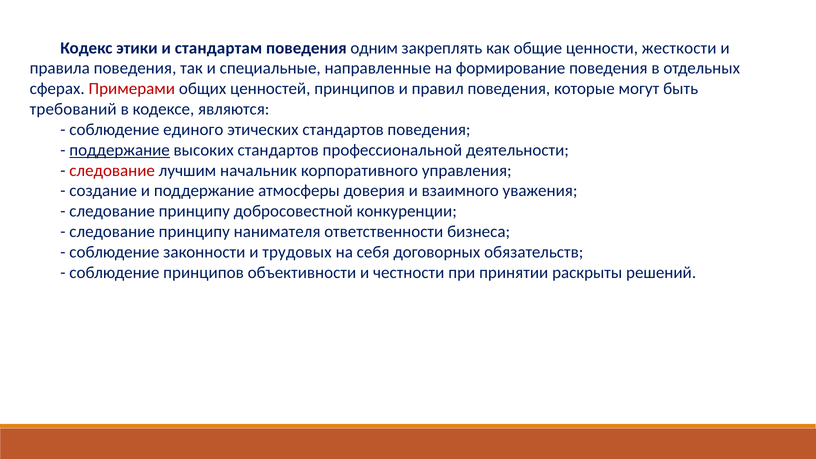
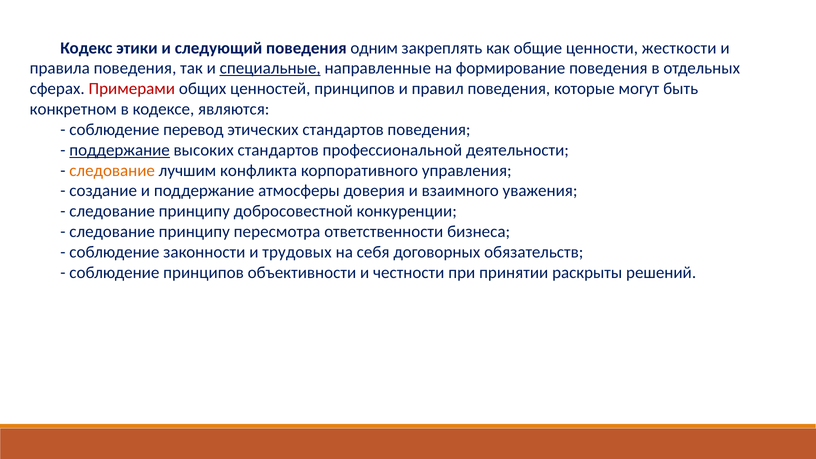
стандартам: стандартам -> следующий (219, 48)
специальные underline: none -> present (270, 68)
требований: требований -> конкретном (73, 109)
единого: единого -> перевод (193, 130)
следование colour: red -> orange (112, 170)
начальник: начальник -> конфликта (259, 170)
нанимателя: нанимателя -> пересмотра (277, 232)
